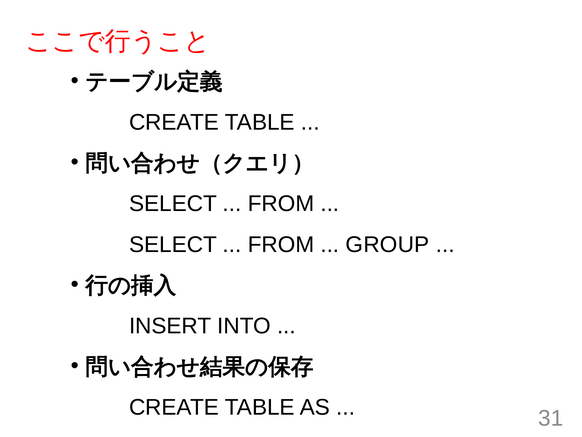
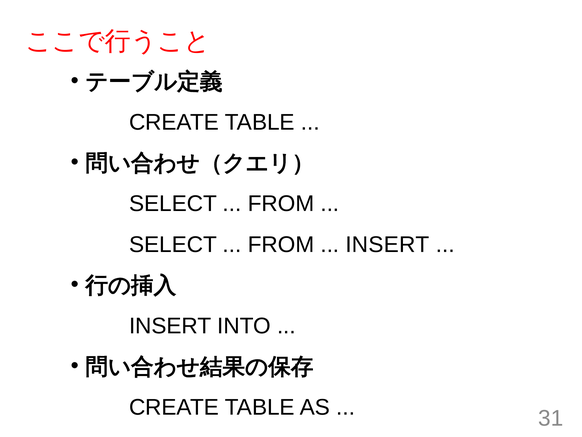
GROUP: GROUP -> INSERT (387, 244)
